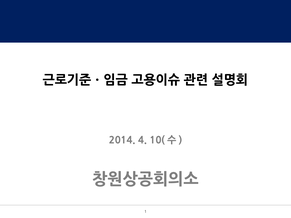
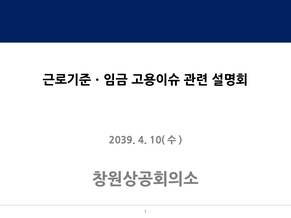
2014: 2014 -> 2039 (122, 140)
